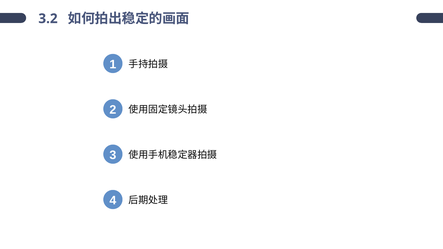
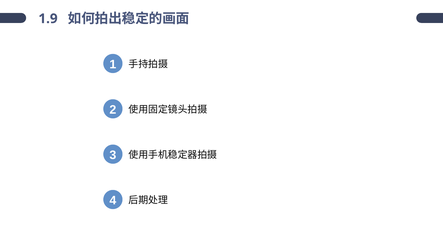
3.2: 3.2 -> 1.9 (48, 19)
